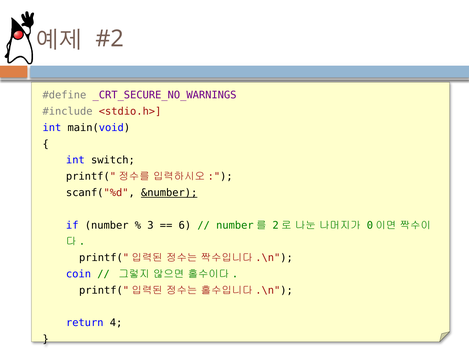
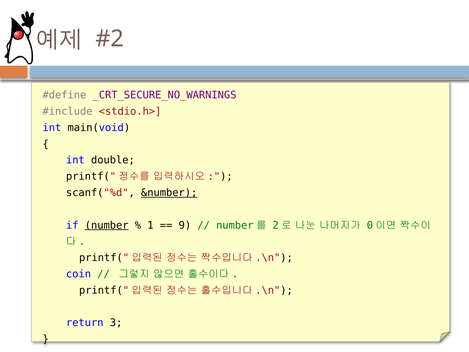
switch: switch -> double (113, 160)
number underline: none -> present (107, 225)
3: 3 -> 1 (150, 225)
6: 6 -> 9 (185, 225)
4: 4 -> 3 (116, 323)
